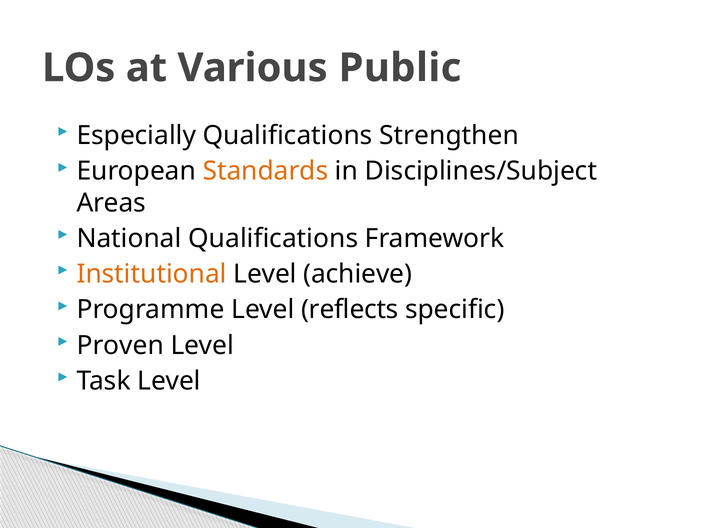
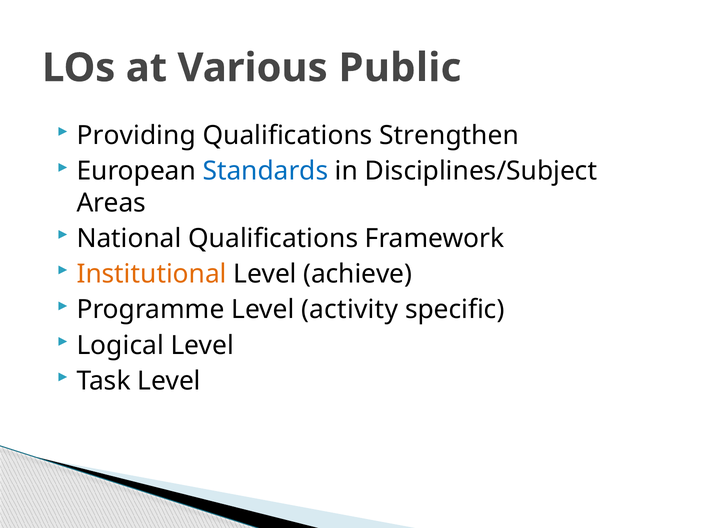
Especially: Especially -> Providing (136, 135)
Standards colour: orange -> blue (265, 171)
reflects: reflects -> activity (350, 309)
Proven: Proven -> Logical (120, 345)
